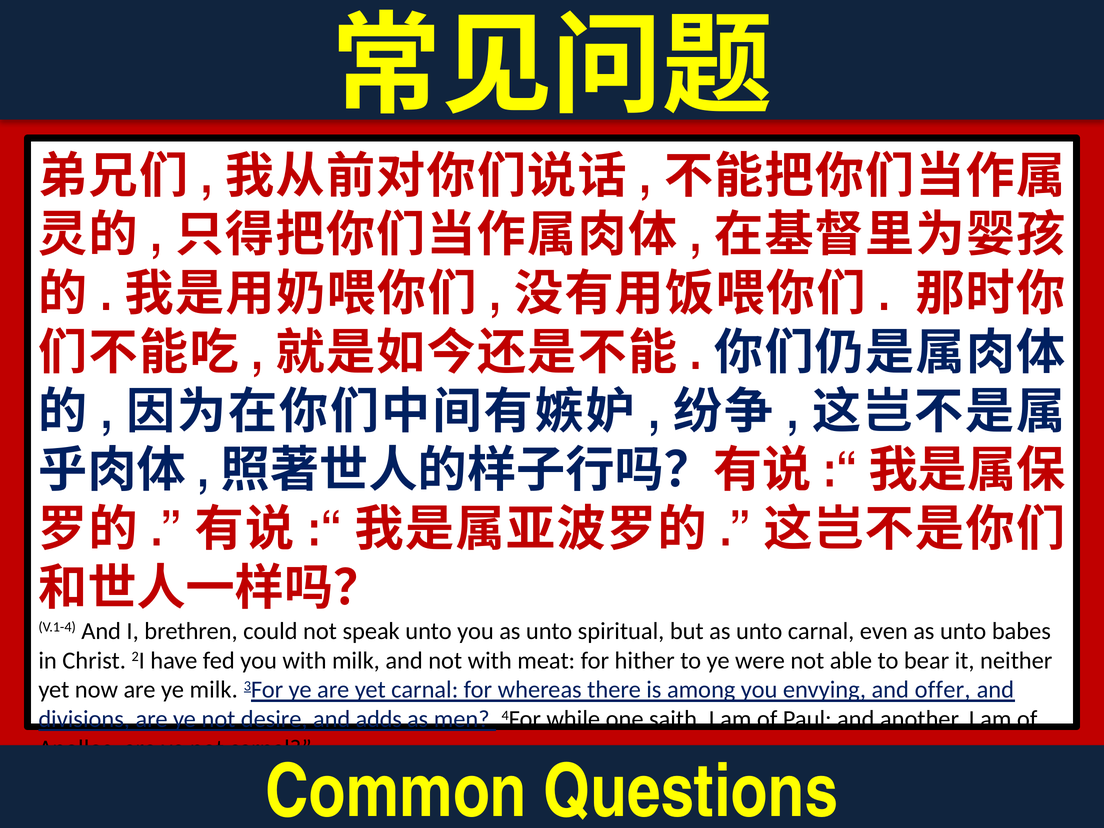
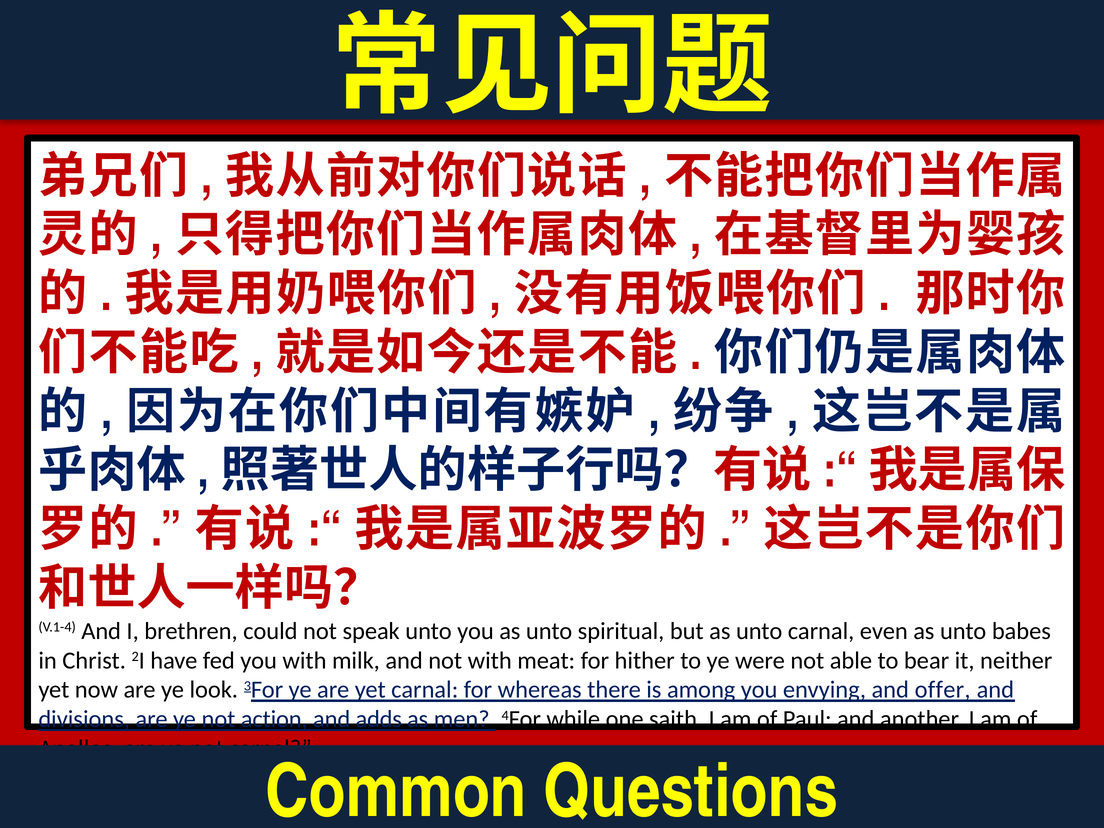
ye milk: milk -> look (214, 690)
desire: desire -> action (274, 719)
